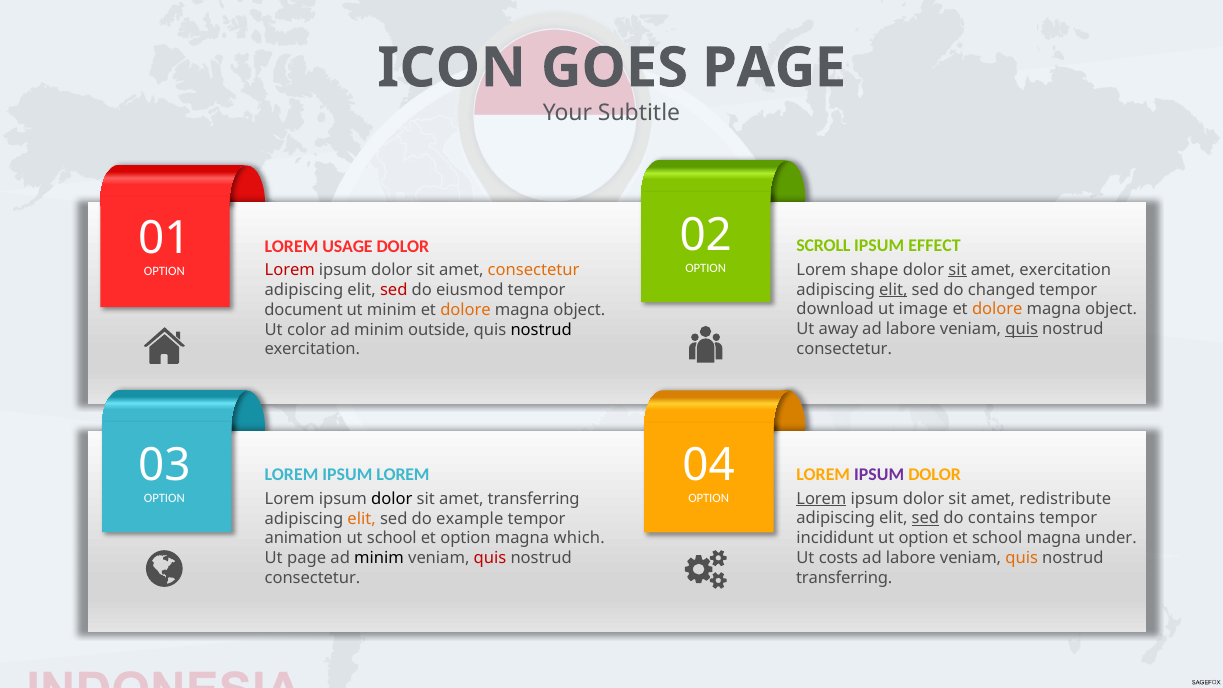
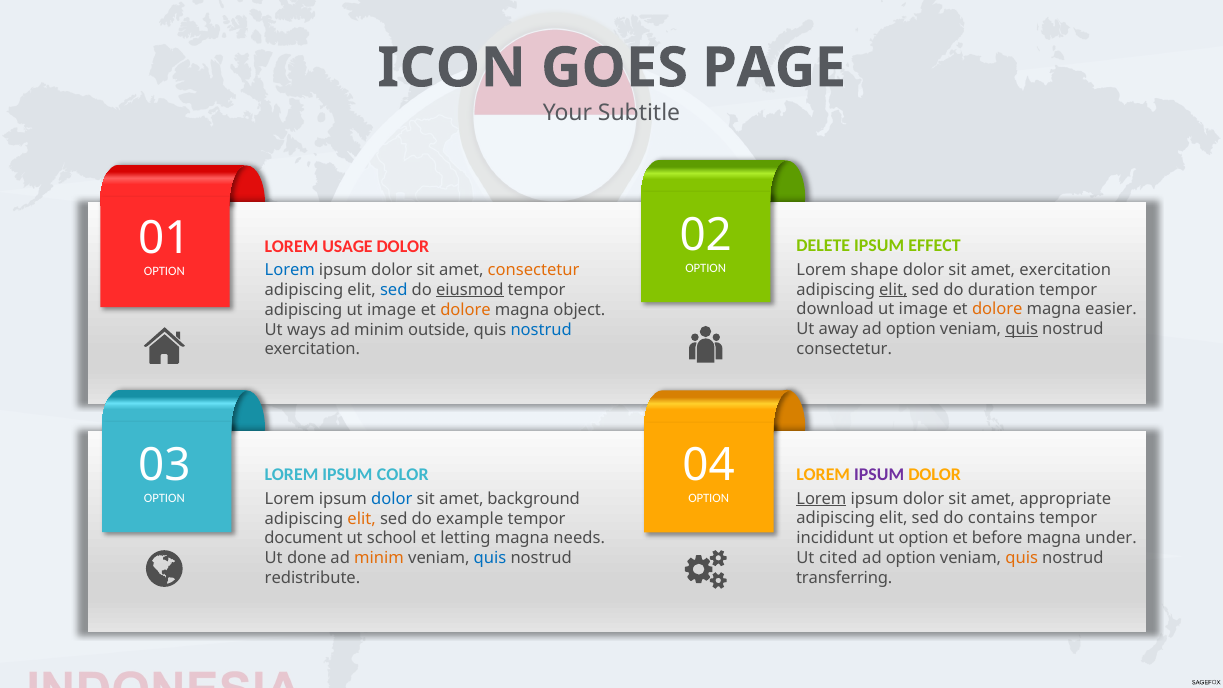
SCROLL: SCROLL -> DELETE (823, 246)
sit underline: present -> none (957, 270)
Lorem colour: red -> blue (290, 270)
changed: changed -> duration (1002, 290)
sed colour: red -> blue (394, 290)
eiusmod underline: none -> present (470, 290)
object: object -> easier (1111, 309)
document: document -> adipiscing (304, 310)
minim: minim -> image (392, 310)
labore: labore -> option (911, 329)
color: color -> ways (307, 330)
nostrud colour: black -> blue (541, 330)
IPSUM LOREM: LOREM -> COLOR (403, 475)
dolor colour: black -> blue (392, 499)
amet transferring: transferring -> background (534, 499)
redistribute: redistribute -> appropriate (1065, 499)
sed underline: present -> none (925, 518)
et school: school -> before (997, 538)
animation: animation -> document (304, 538)
et option: option -> letting (465, 538)
which: which -> needs (579, 538)
costs: costs -> cited (838, 558)
labore: labore -> option (911, 558)
Ut page: page -> done (307, 558)
minim colour: black -> orange (379, 558)
quis colour: red -> blue (490, 558)
consectetur: consectetur -> redistribute (312, 578)
